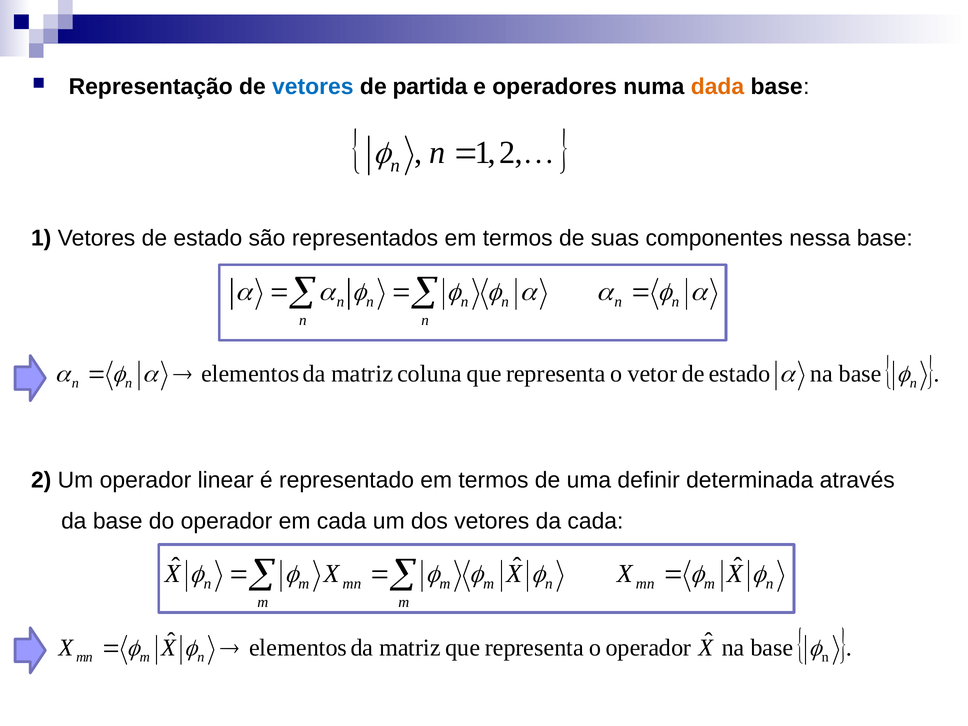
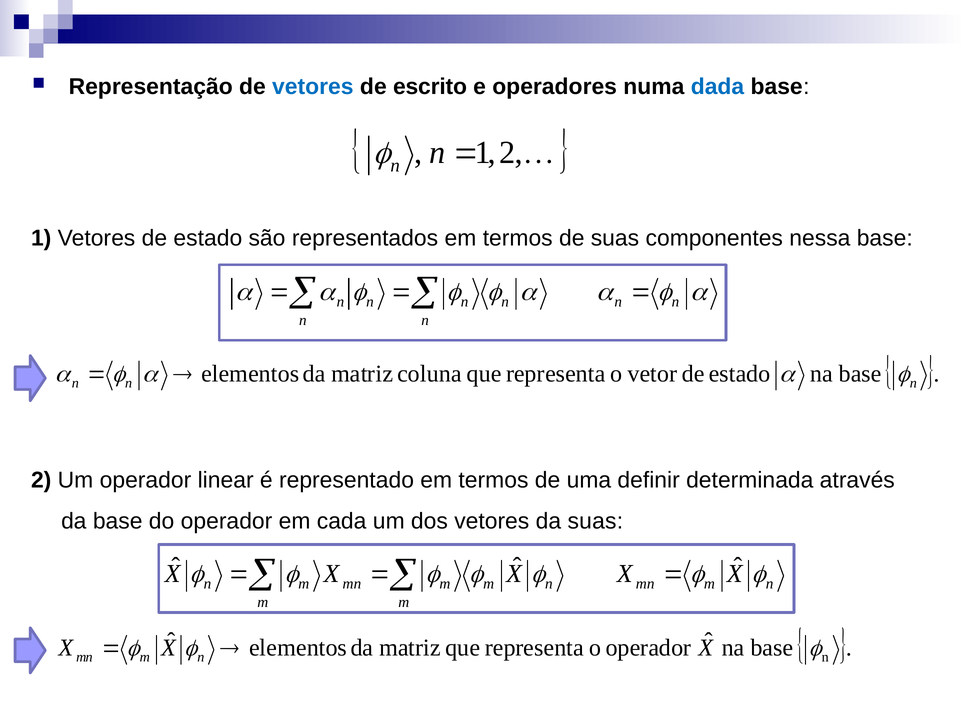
partida: partida -> escrito (430, 87)
dada colour: orange -> blue (717, 87)
da cada: cada -> suas (595, 521)
